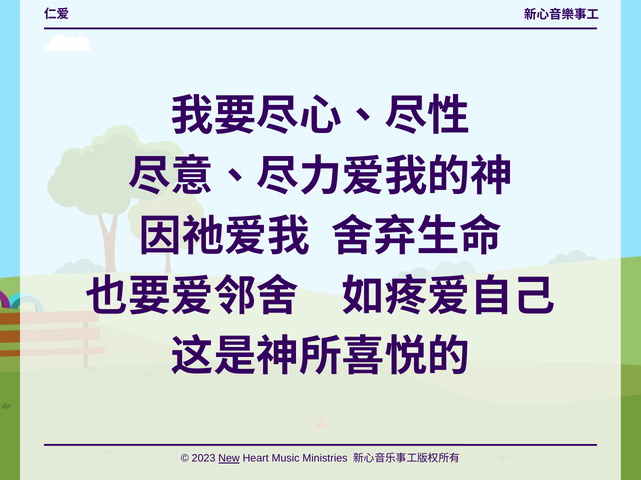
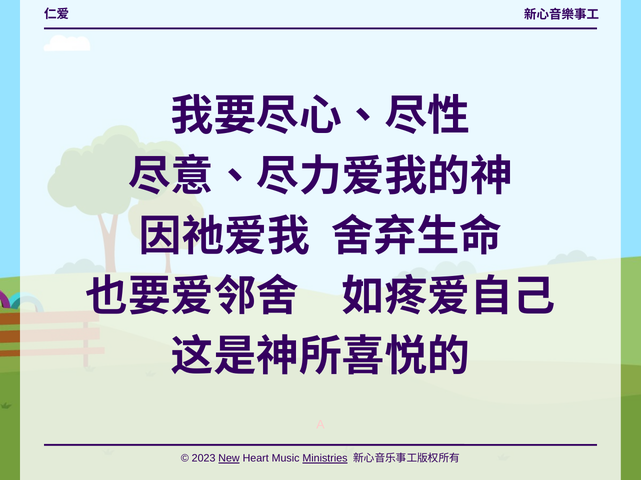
Ministries underline: none -> present (325, 459)
